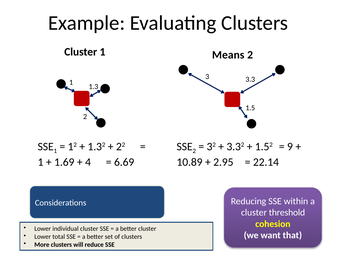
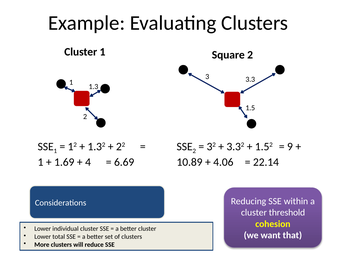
Means: Means -> Square (228, 55)
2.95: 2.95 -> 4.06 (223, 162)
